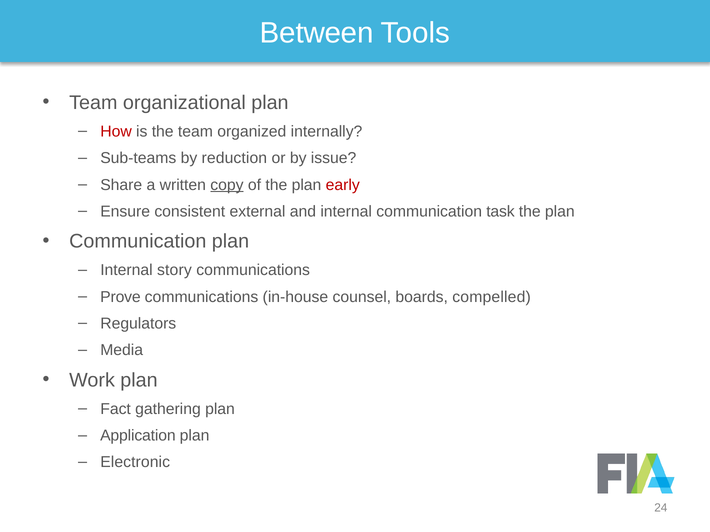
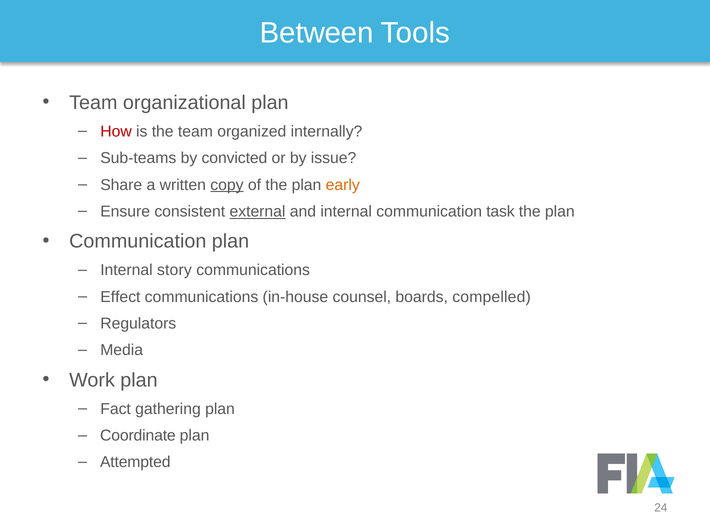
reduction: reduction -> convicted (234, 158)
early colour: red -> orange (343, 185)
external underline: none -> present (258, 212)
Prove: Prove -> Effect (120, 297)
Application: Application -> Coordinate (138, 436)
Electronic: Electronic -> Attempted (135, 463)
